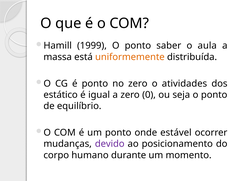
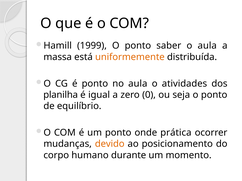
no zero: zero -> aula (138, 84)
estático: estático -> planilha (61, 95)
estável: estável -> prática (176, 133)
devido colour: purple -> orange (110, 144)
